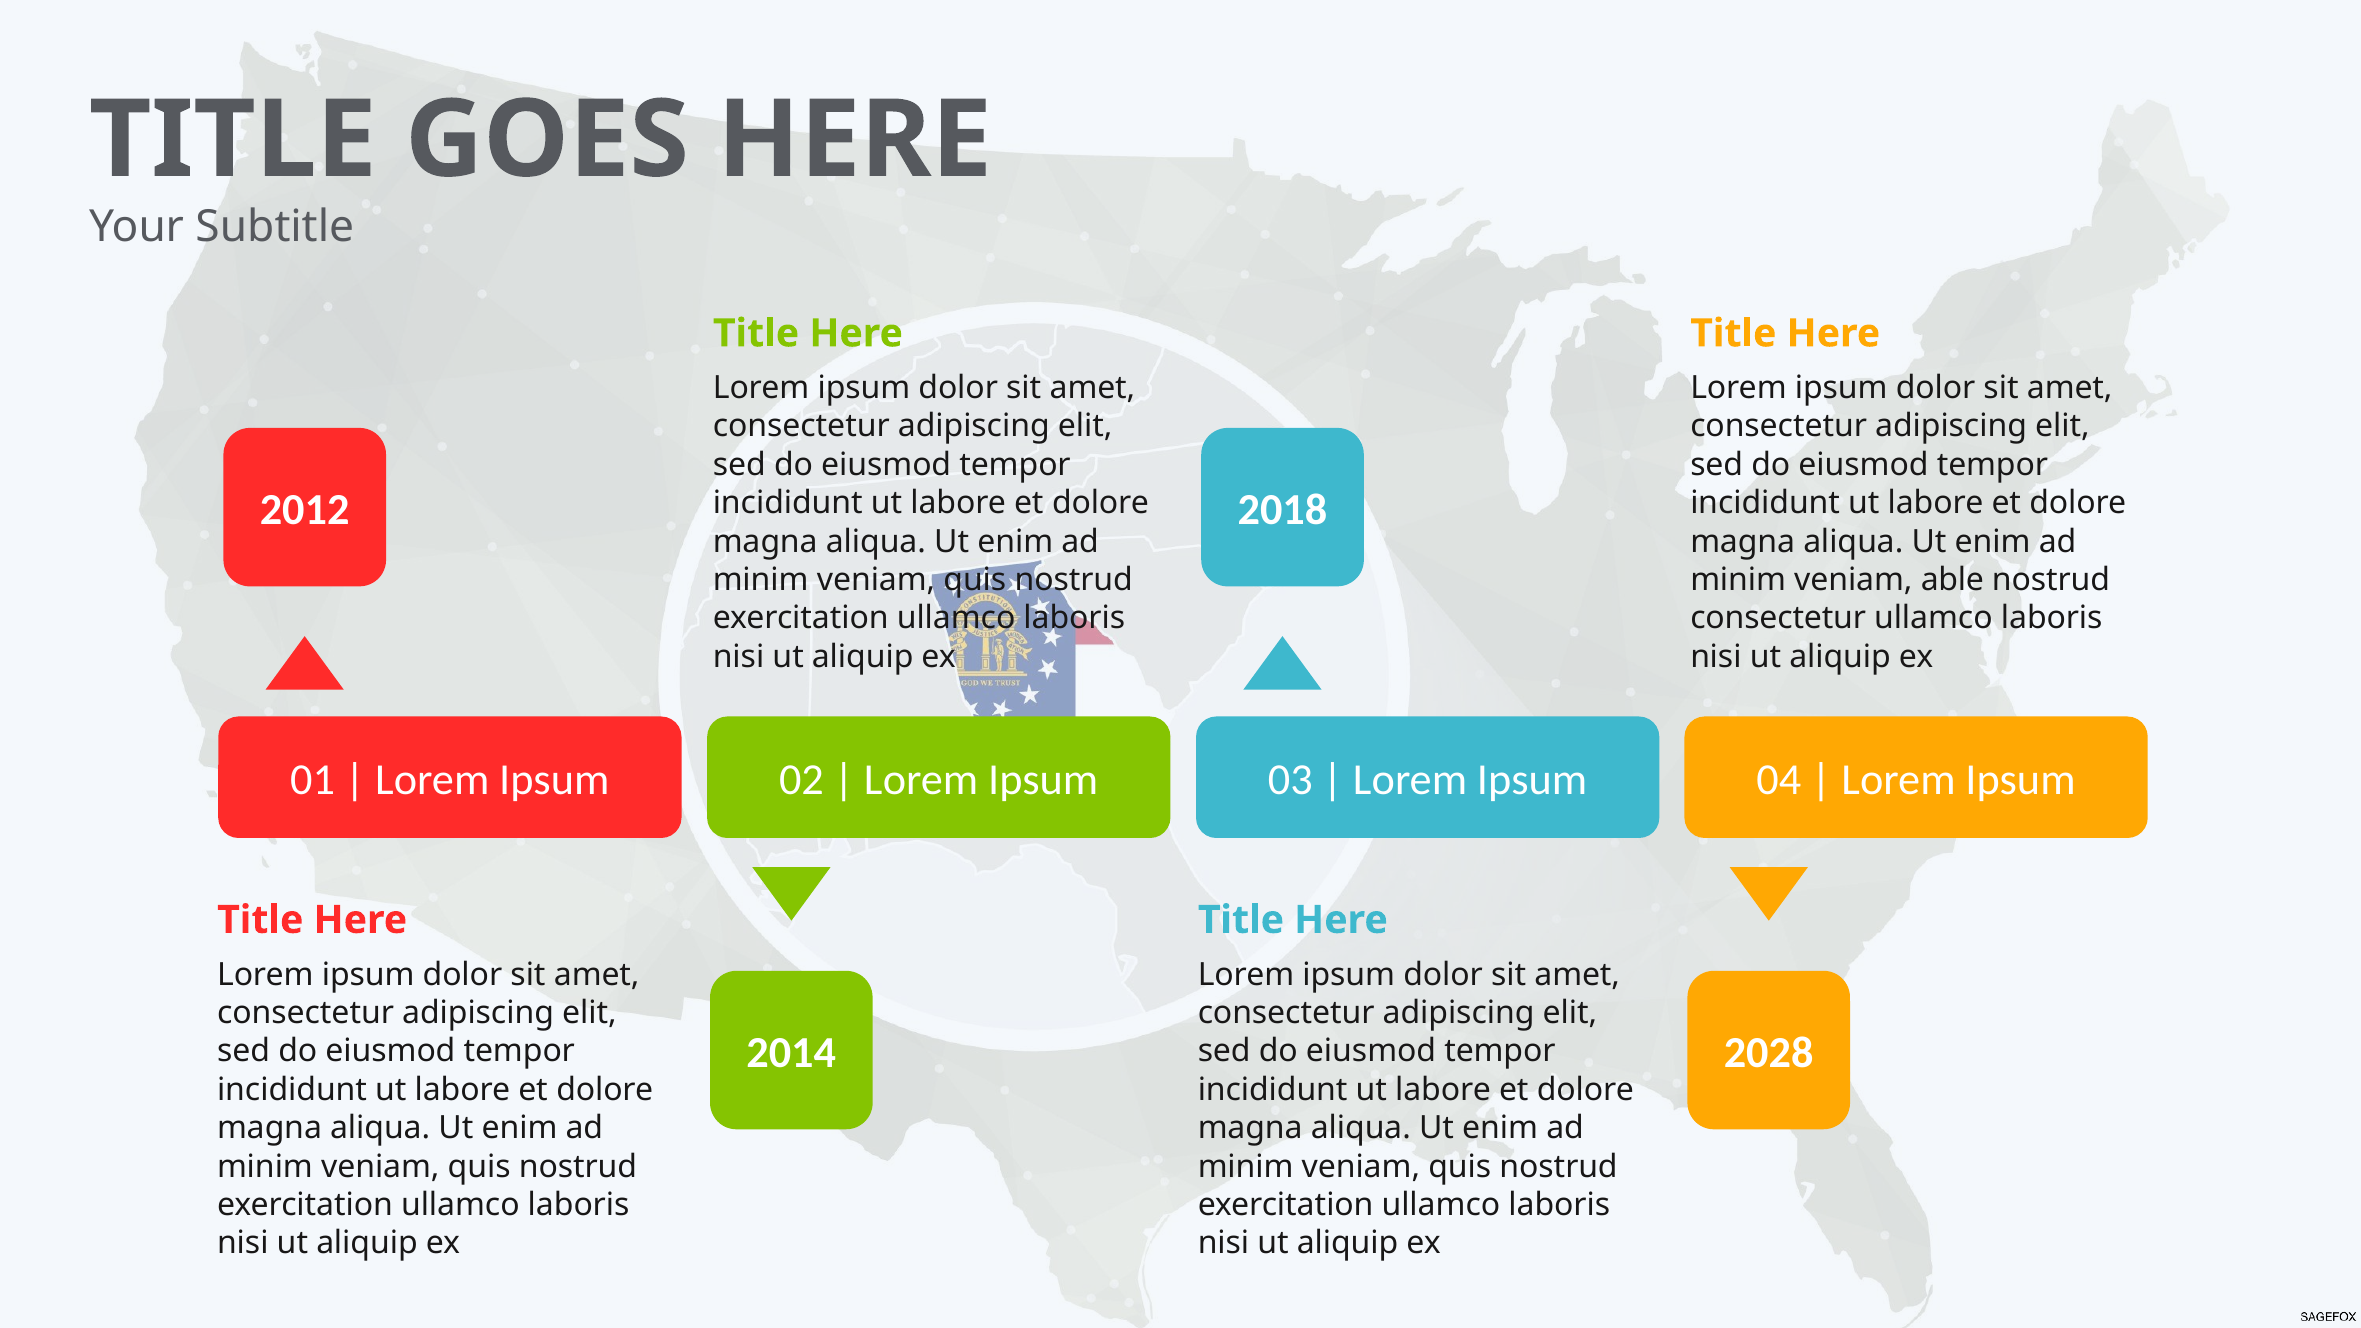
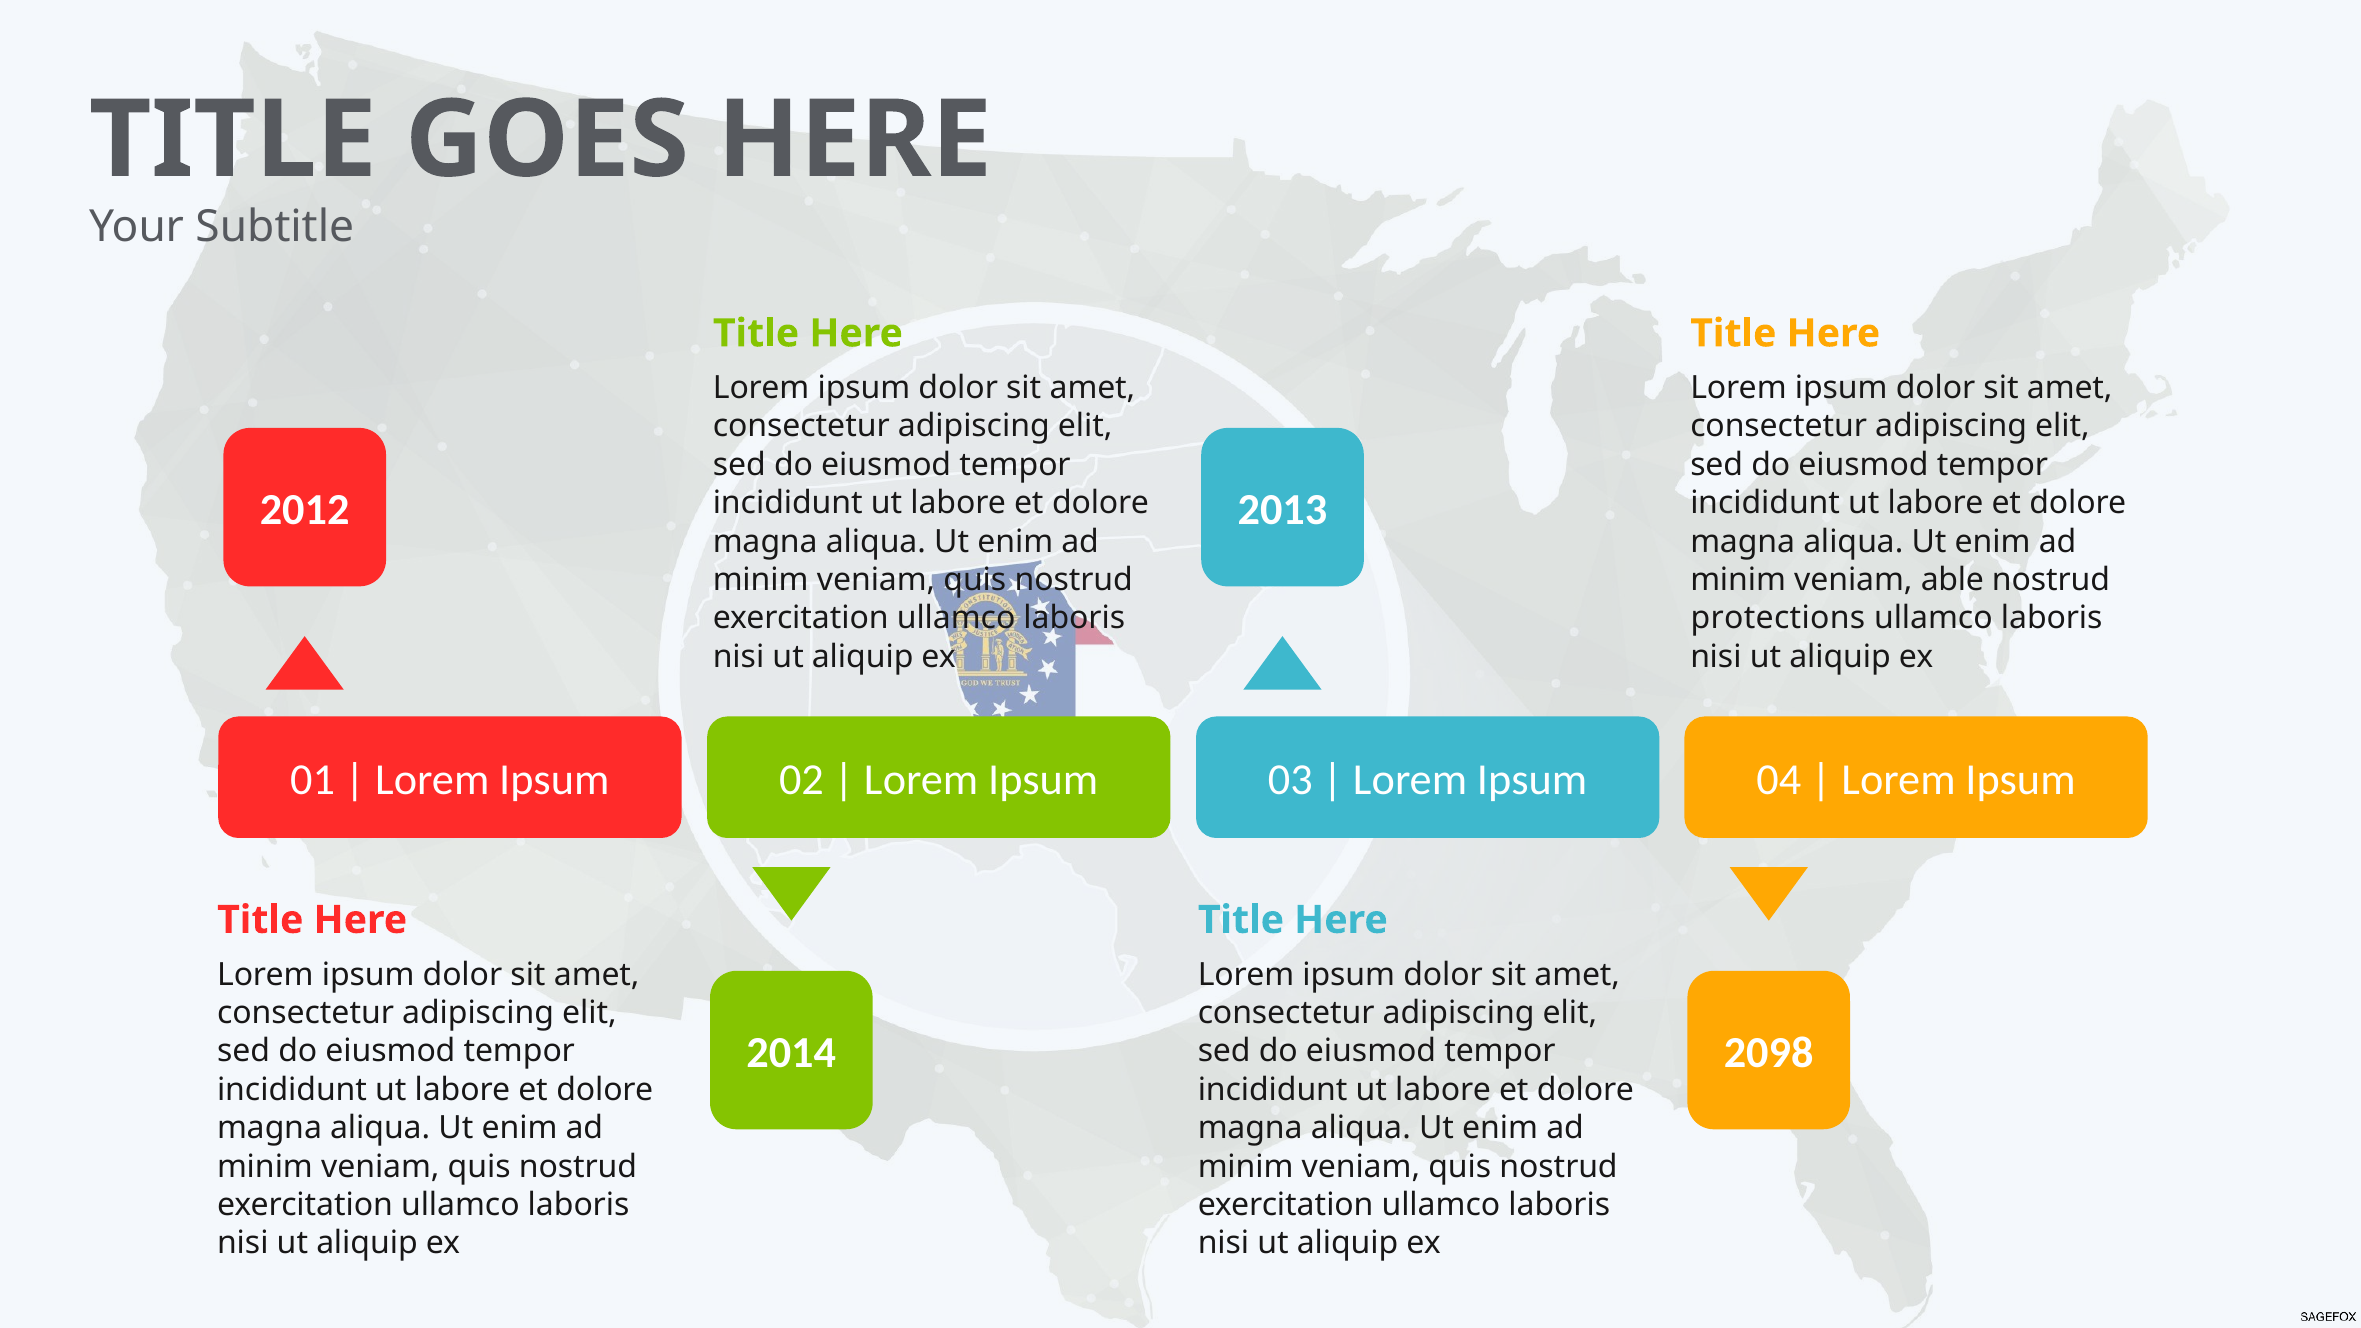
2018: 2018 -> 2013 (1282, 510)
consectetur: consectetur -> protections (1778, 618)
2028: 2028 -> 2098 (1769, 1053)
